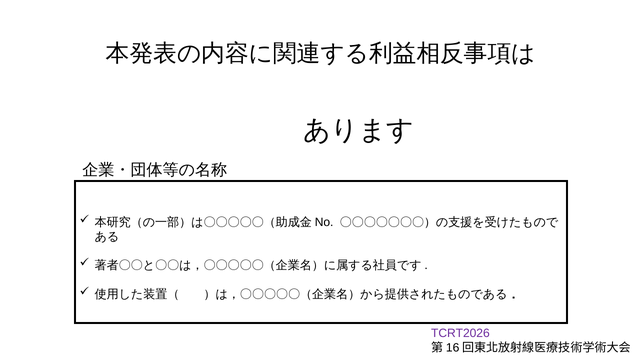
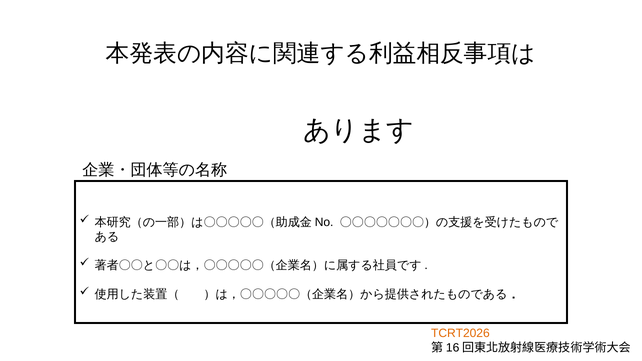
TCRT2026 colour: purple -> orange (460, 334)
